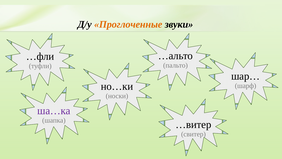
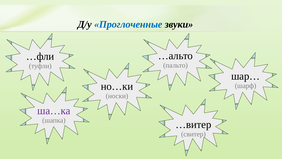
Проглоченные colour: orange -> blue (128, 24)
